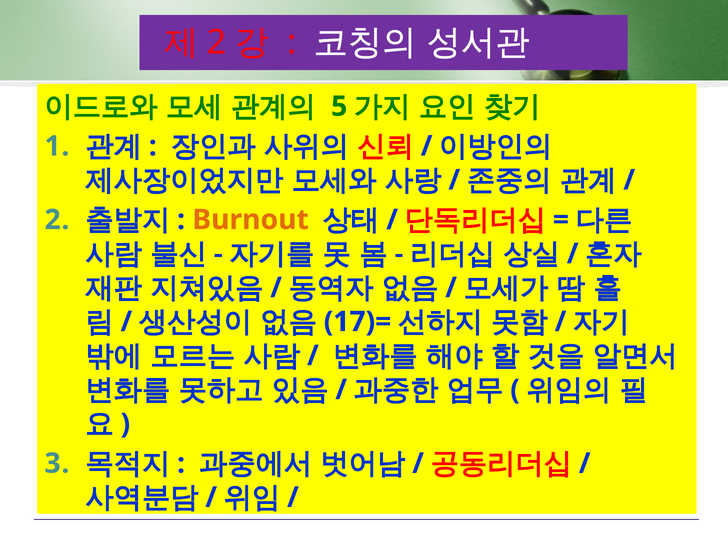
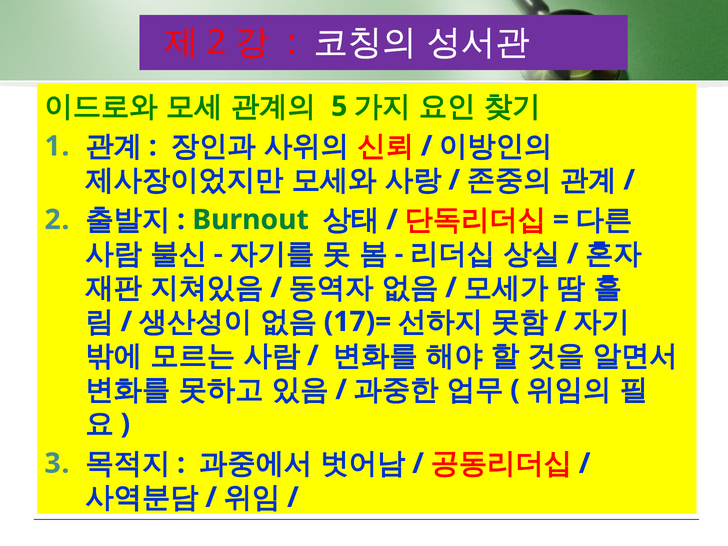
Burnout colour: orange -> green (251, 220)
